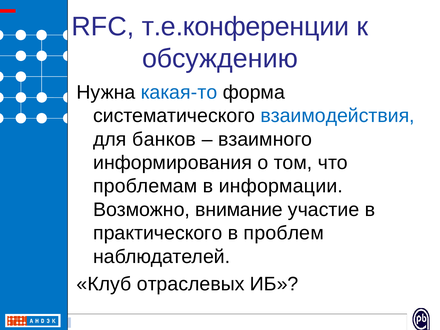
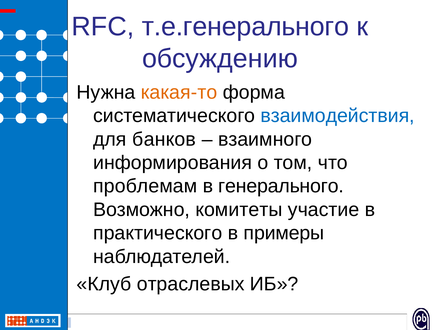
т.е.конференции: т.е.конференции -> т.е.генерального (245, 26)
какая-то colour: blue -> orange (179, 92)
информации: информации -> генерального (281, 186)
внимание: внимание -> комитеты (239, 210)
проблем: проблем -> примеры (284, 233)
